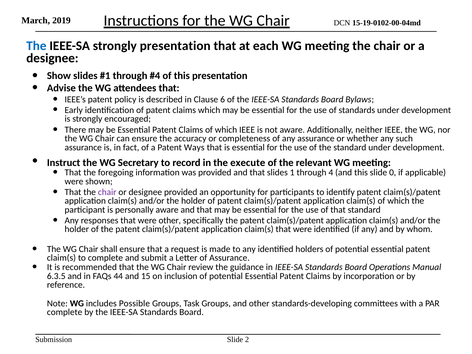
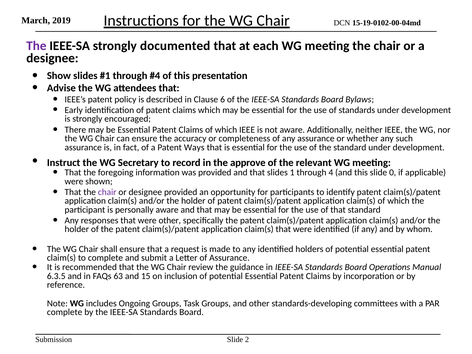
The colour: blue -> purple (36, 46)
strongly presentation: presentation -> documented (175, 46)
execute: execute -> approve (248, 163)
44: 44 -> 63 (118, 276)
Possible: Possible -> Ongoing (134, 303)
